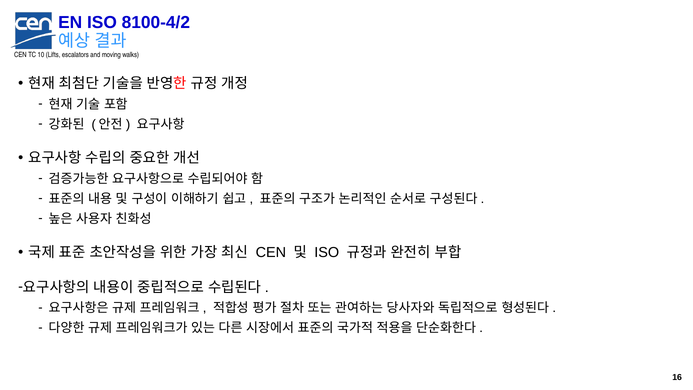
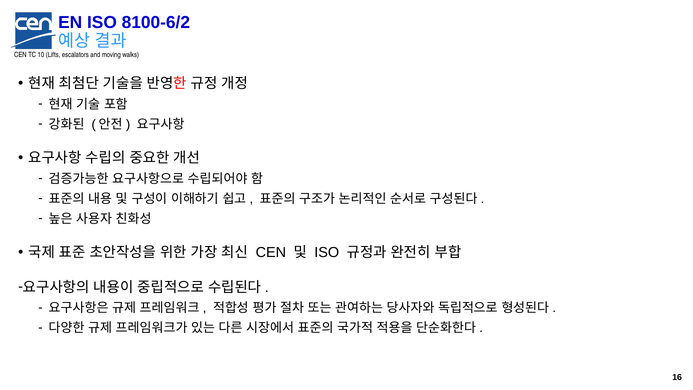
8100-4/2: 8100-4/2 -> 8100-6/2 (156, 23)
